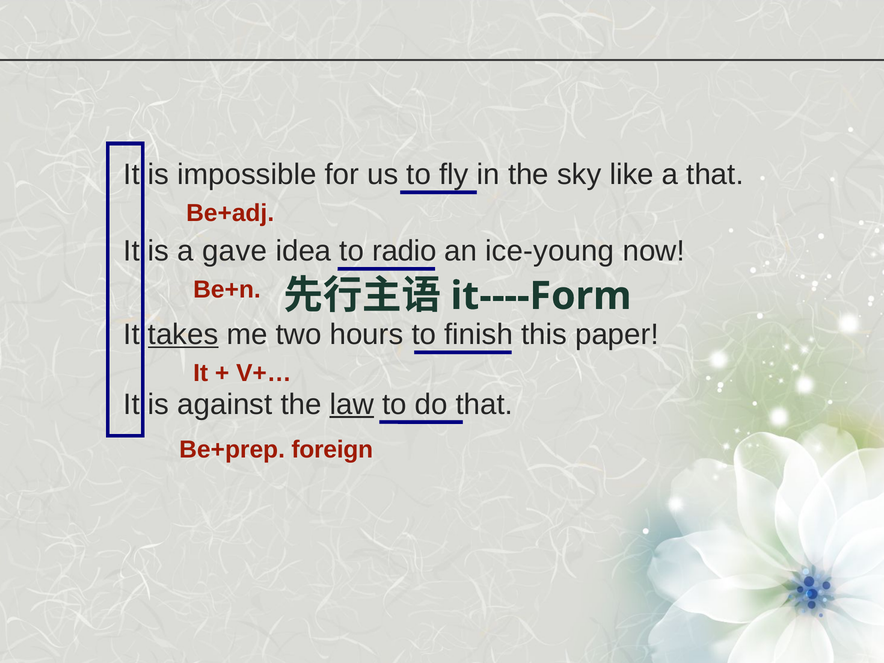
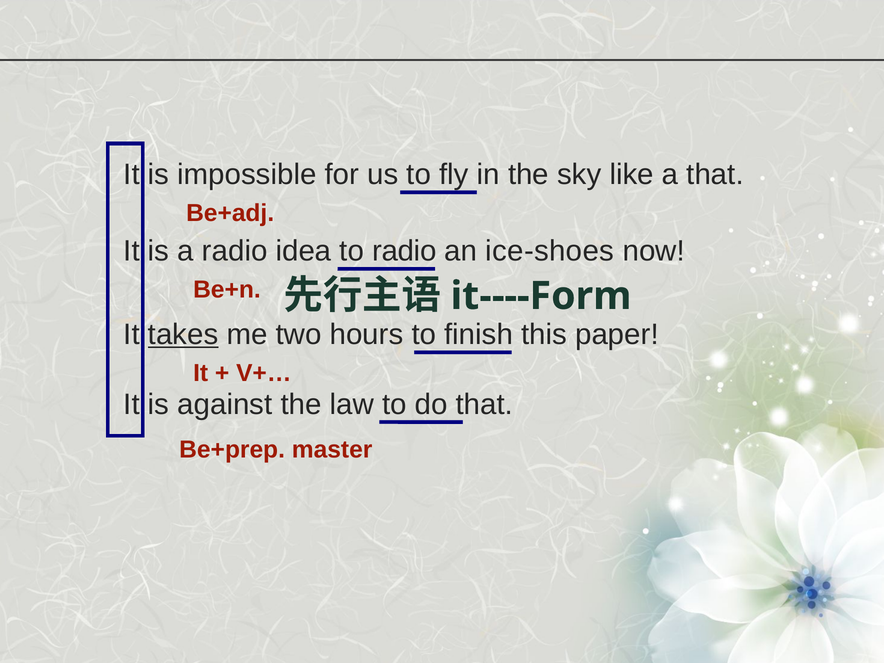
a gave: gave -> radio (235, 251)
ice-young: ice-young -> ice-shoes (550, 251)
law underline: present -> none (352, 404)
foreign: foreign -> master (332, 450)
